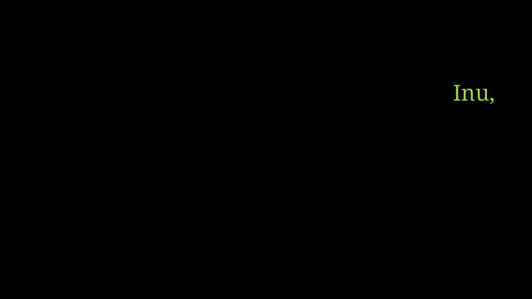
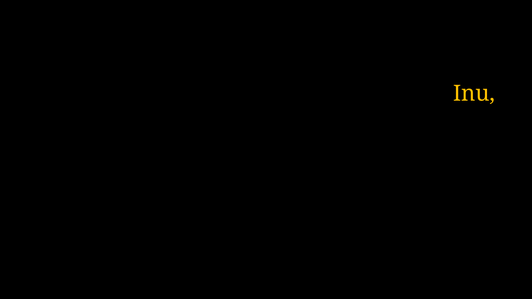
Inu colour: light green -> yellow (474, 93)
